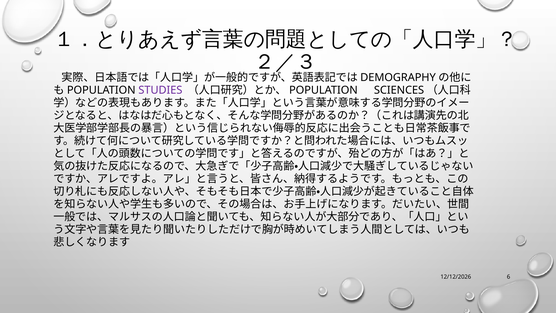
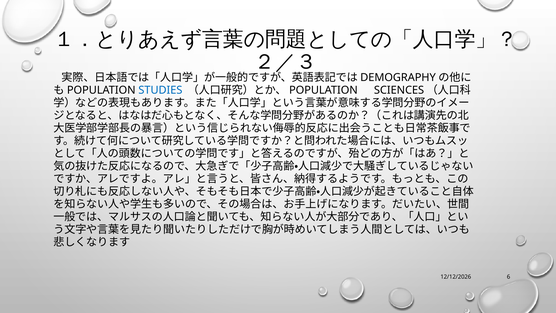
STUDIES colour: purple -> blue (160, 90)
